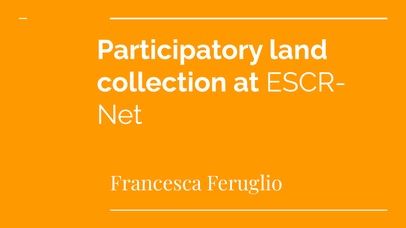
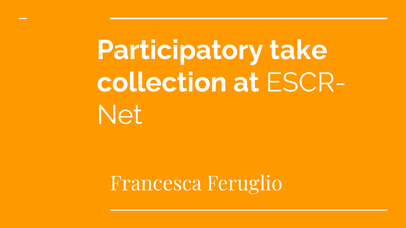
land: land -> take (298, 50)
